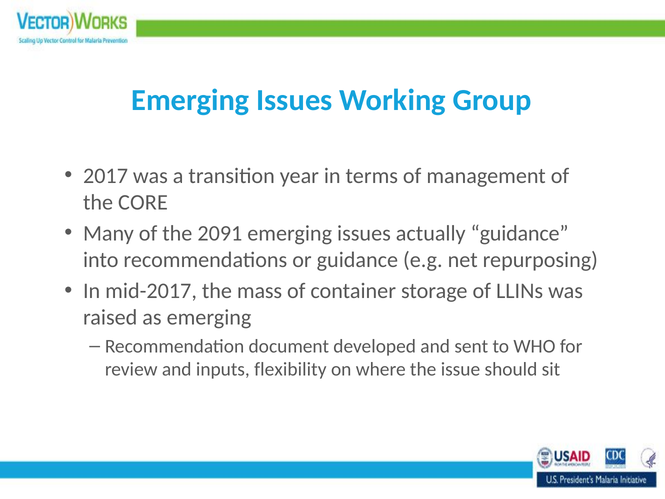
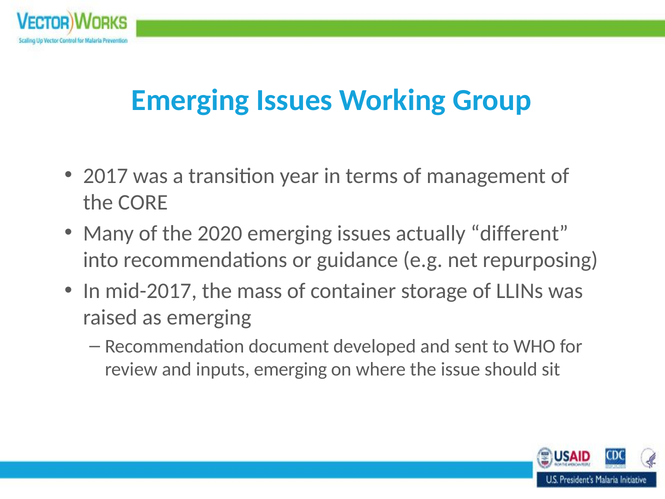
2091: 2091 -> 2020 (220, 233)
actually guidance: guidance -> different (519, 233)
inputs flexibility: flexibility -> emerging (291, 369)
